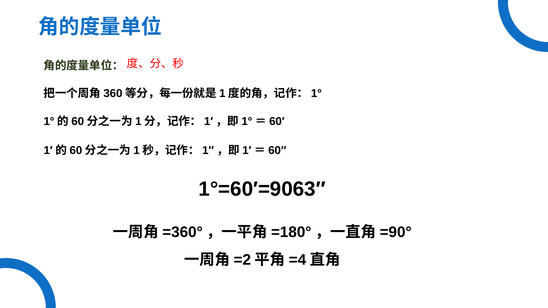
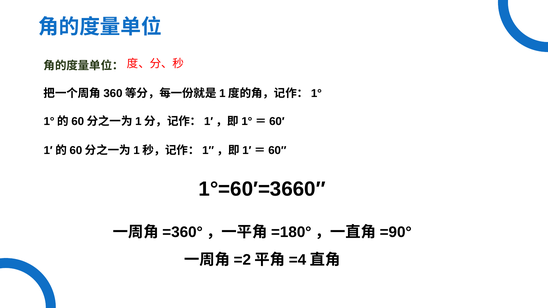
1°=60′=9063″: 1°=60′=9063″ -> 1°=60′=3660″ (262, 189)
